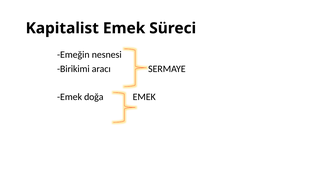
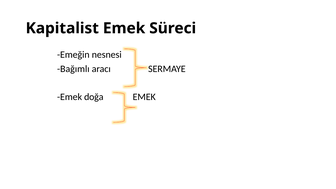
Birikimi: Birikimi -> Bağımlı (73, 69)
